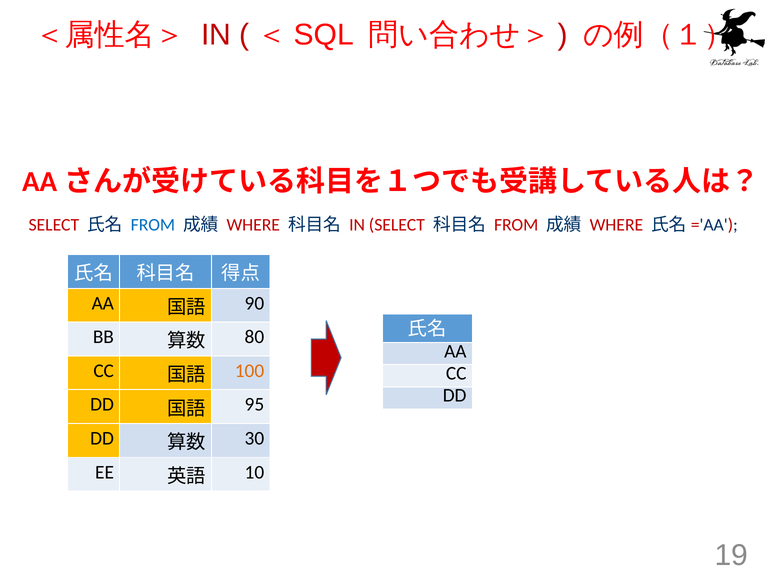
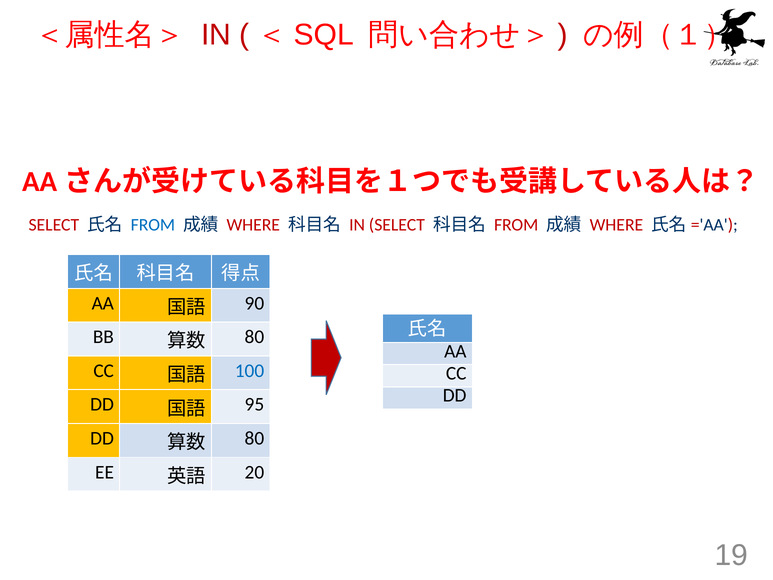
100 colour: orange -> blue (249, 371)
30: 30 -> 80 (254, 438)
10: 10 -> 20 (254, 472)
